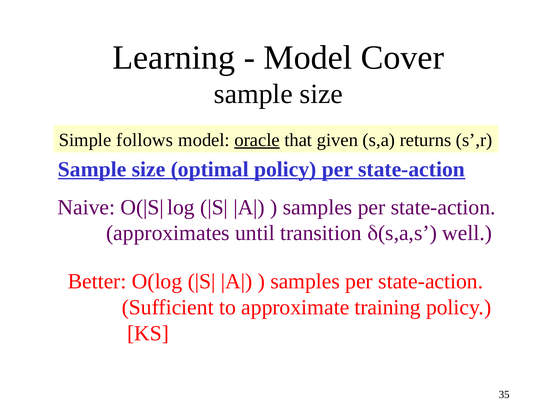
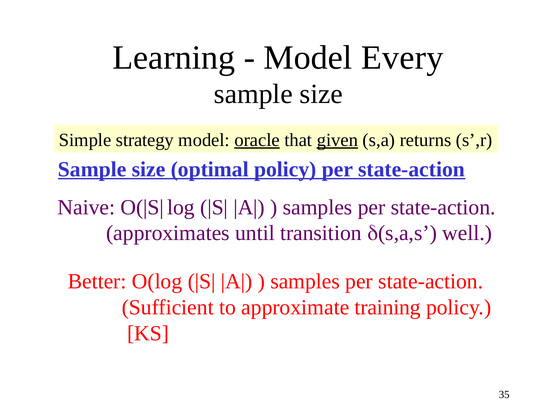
Cover: Cover -> Every (402, 58)
follows: follows -> strategy (145, 140)
given underline: none -> present (337, 140)
